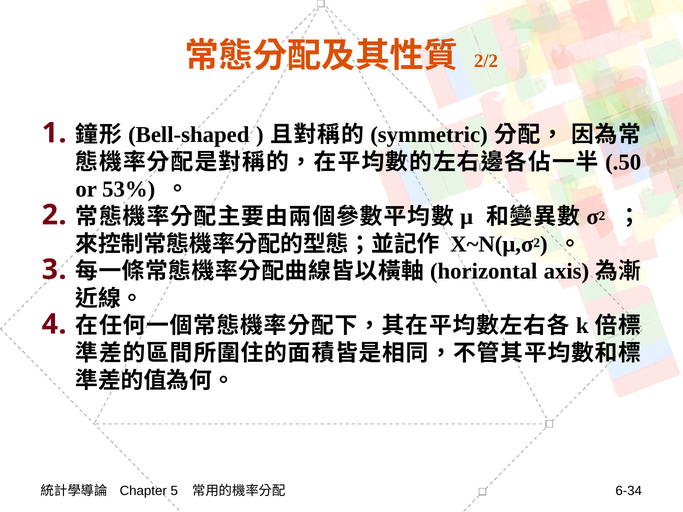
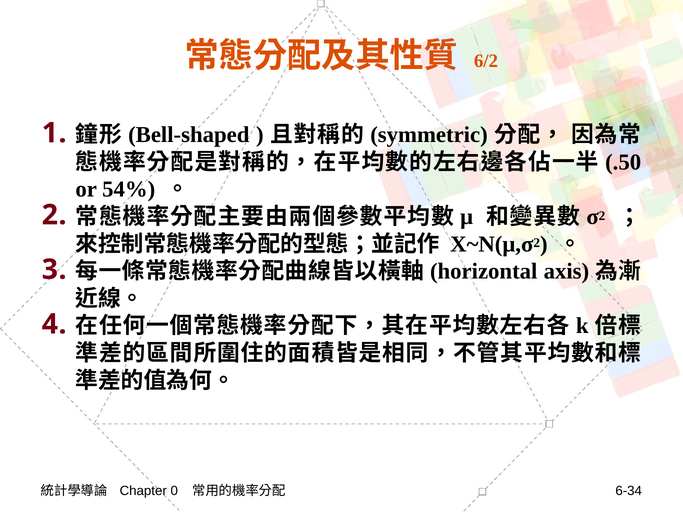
2/2: 2/2 -> 6/2 (486, 61)
53%: 53% -> 54% (129, 190)
5: 5 -> 0 (174, 491)
